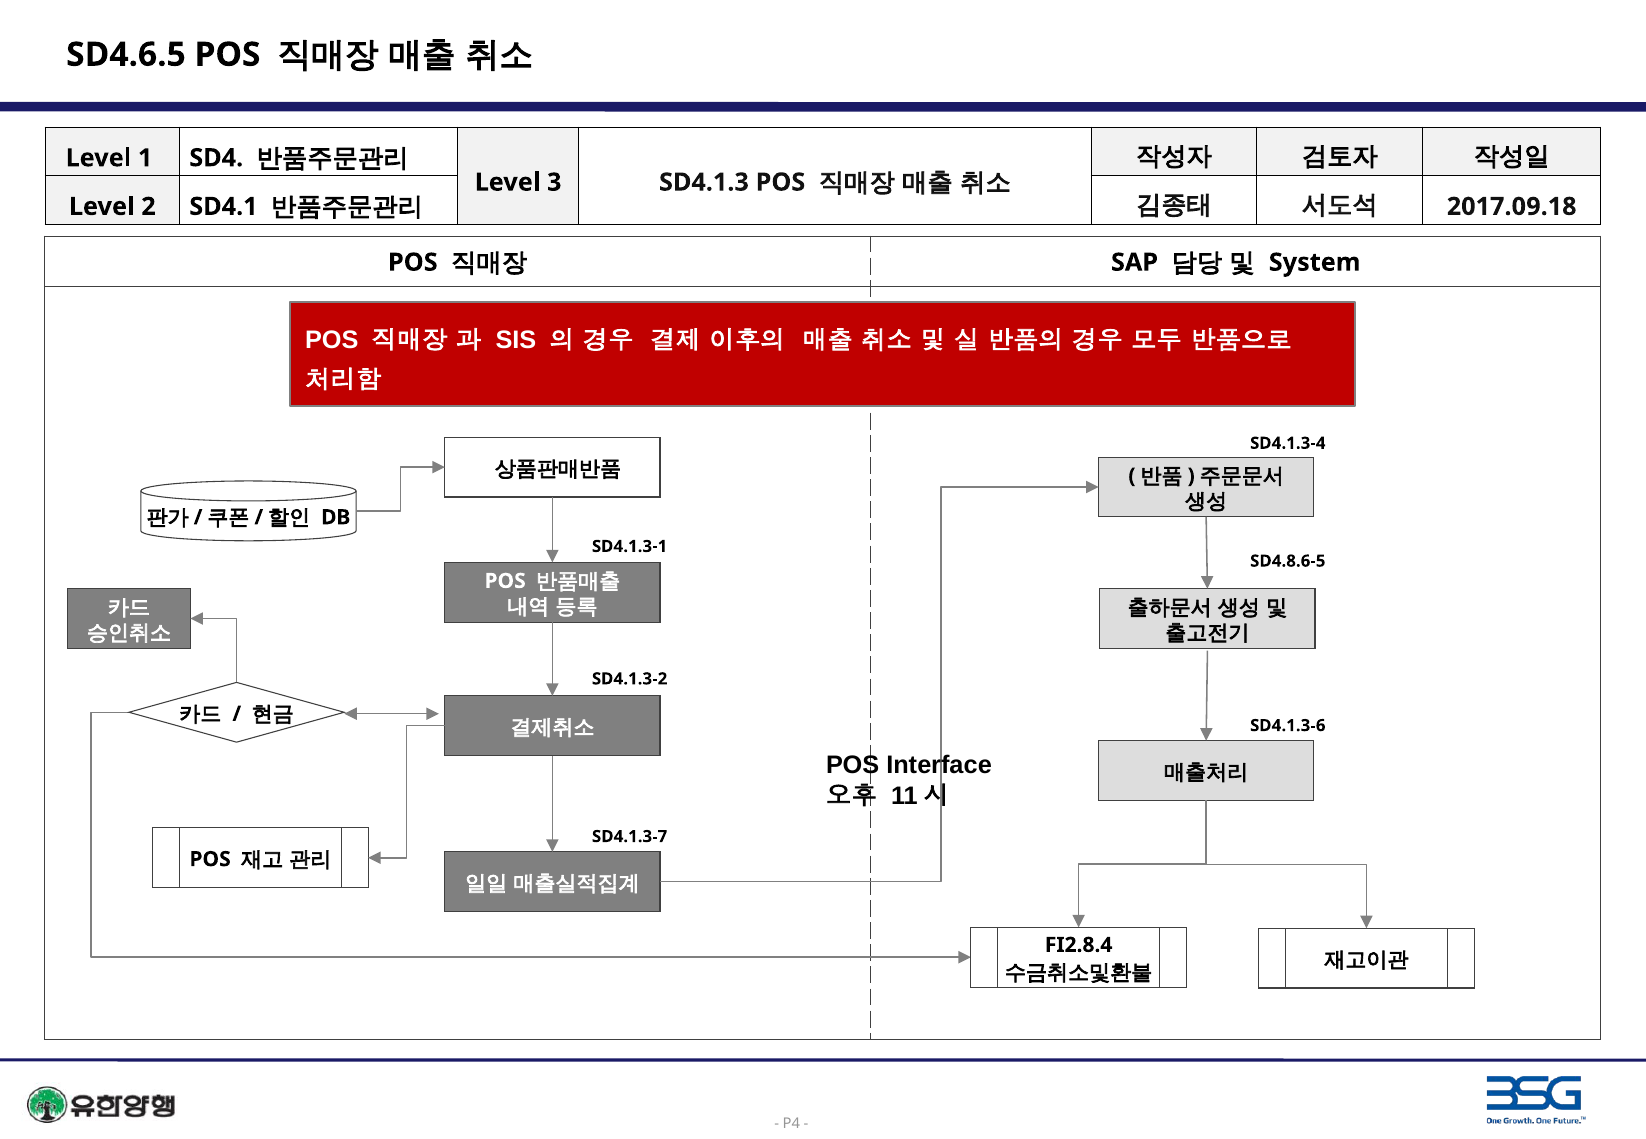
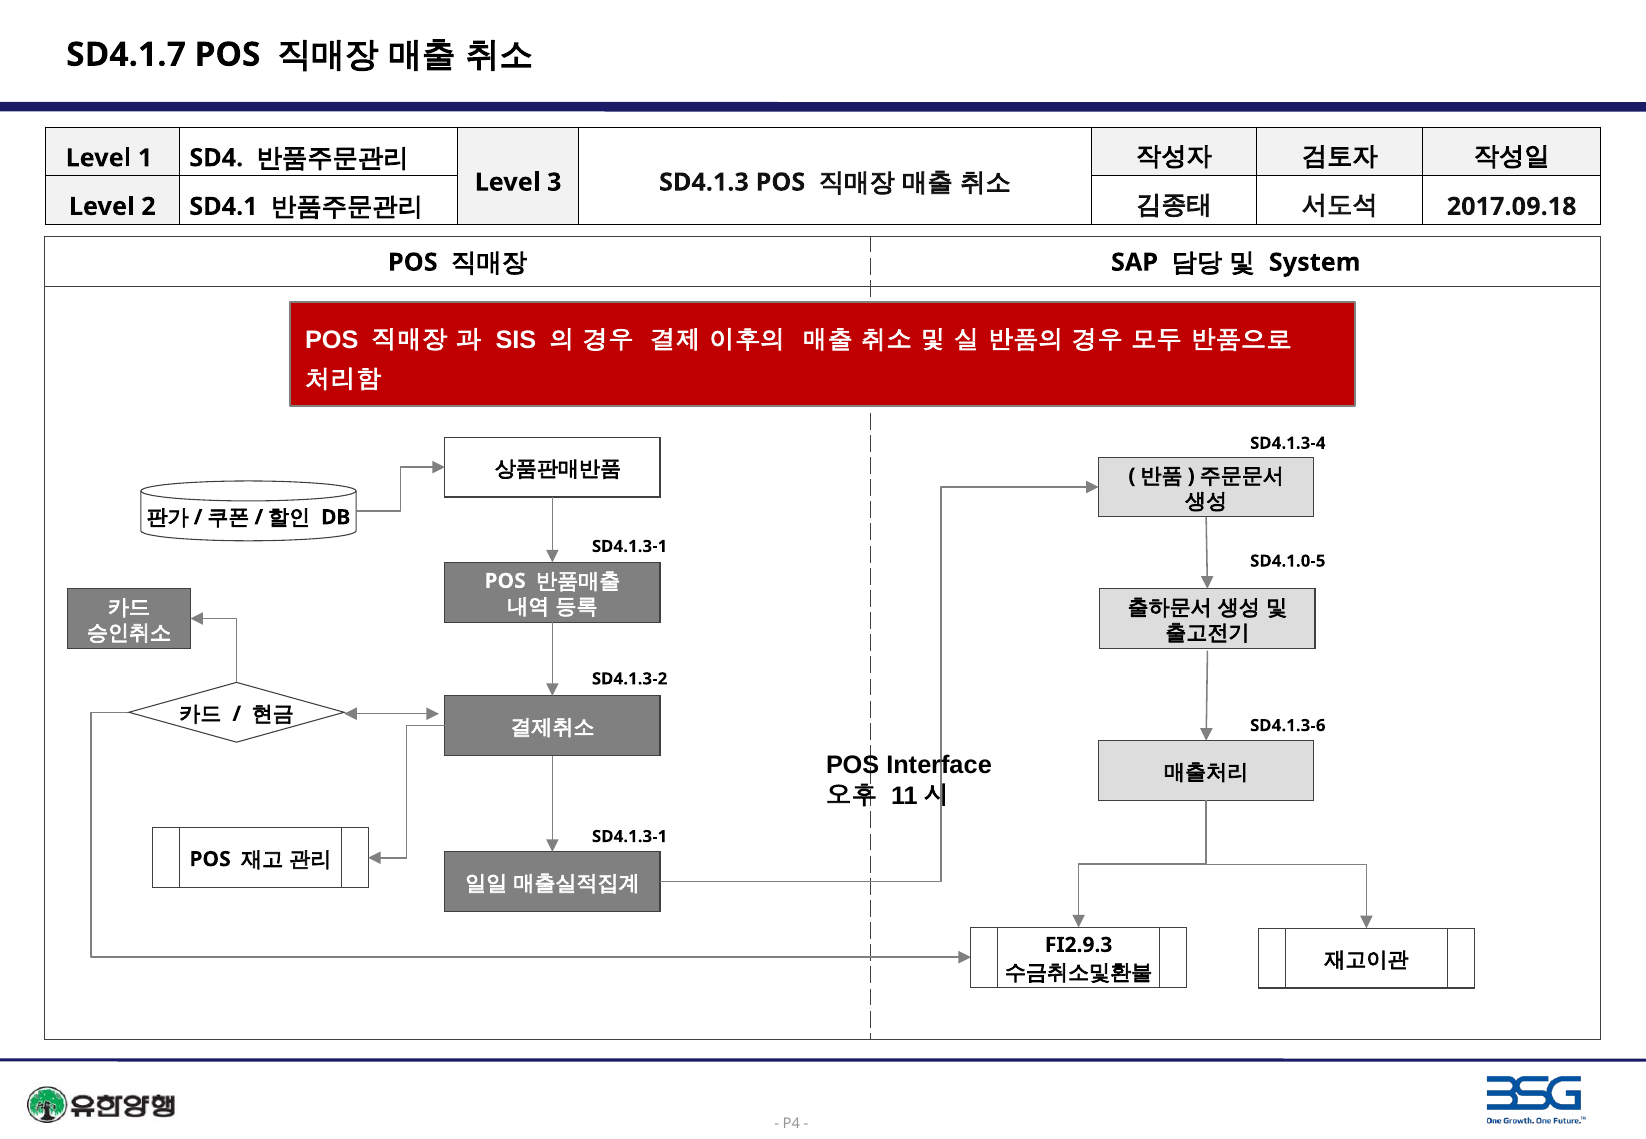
SD4.6.5: SD4.6.5 -> SD4.1.7 (126, 55)
SD4.8.6-5: SD4.8.6-5 -> SD4.1.0-5 (1288, 561)
SD4.1.3-7: SD4.1.3-7 -> SD4.1.3-1 (630, 837)
FI2.8.4: FI2.8.4 -> FI2.9.3 (1079, 946)
